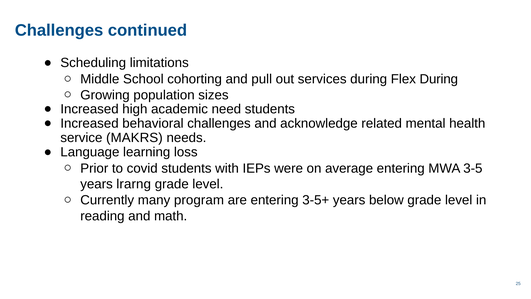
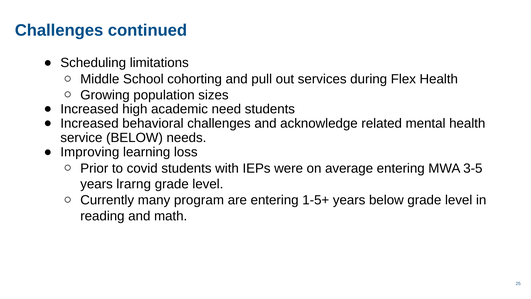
Flex During: During -> Health (439, 79)
service MAKRS: MAKRS -> BELOW (134, 138)
Language: Language -> Improving (90, 152)
3-5+: 3-5+ -> 1-5+ (316, 200)
